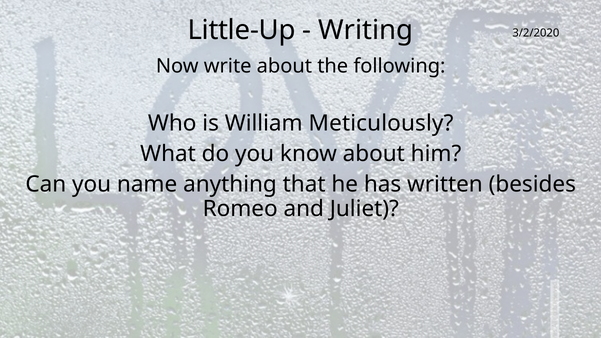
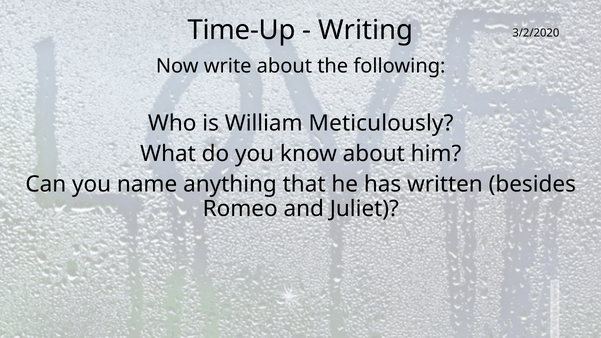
Little-Up: Little-Up -> Time-Up (242, 30)
